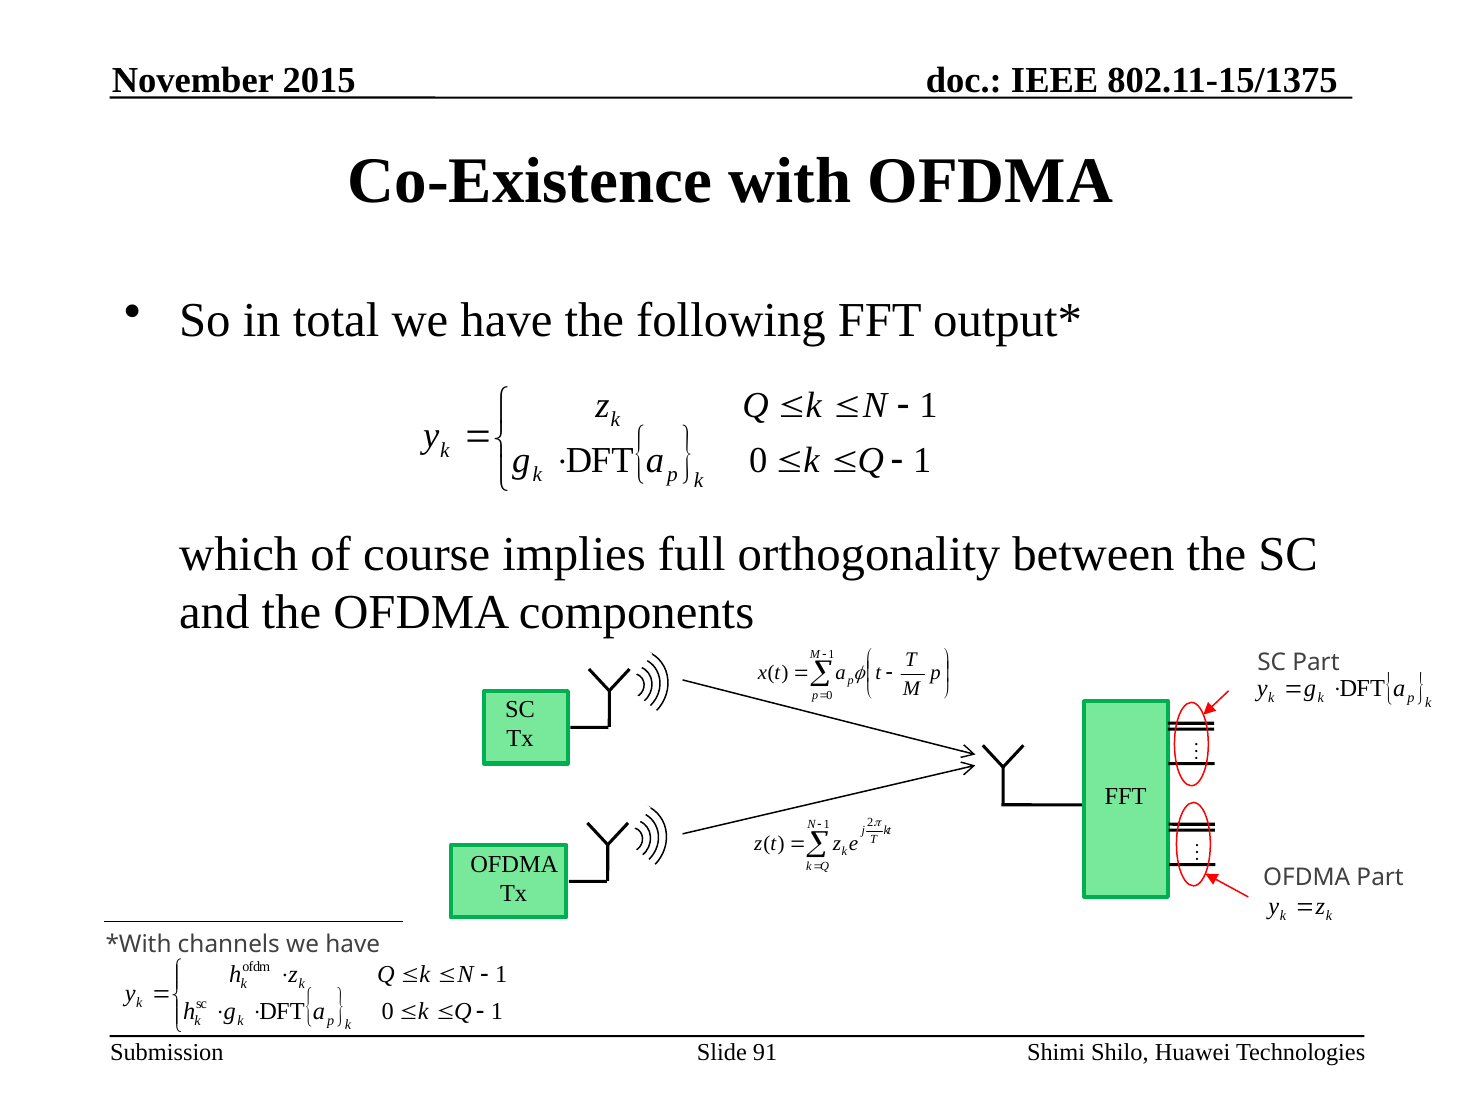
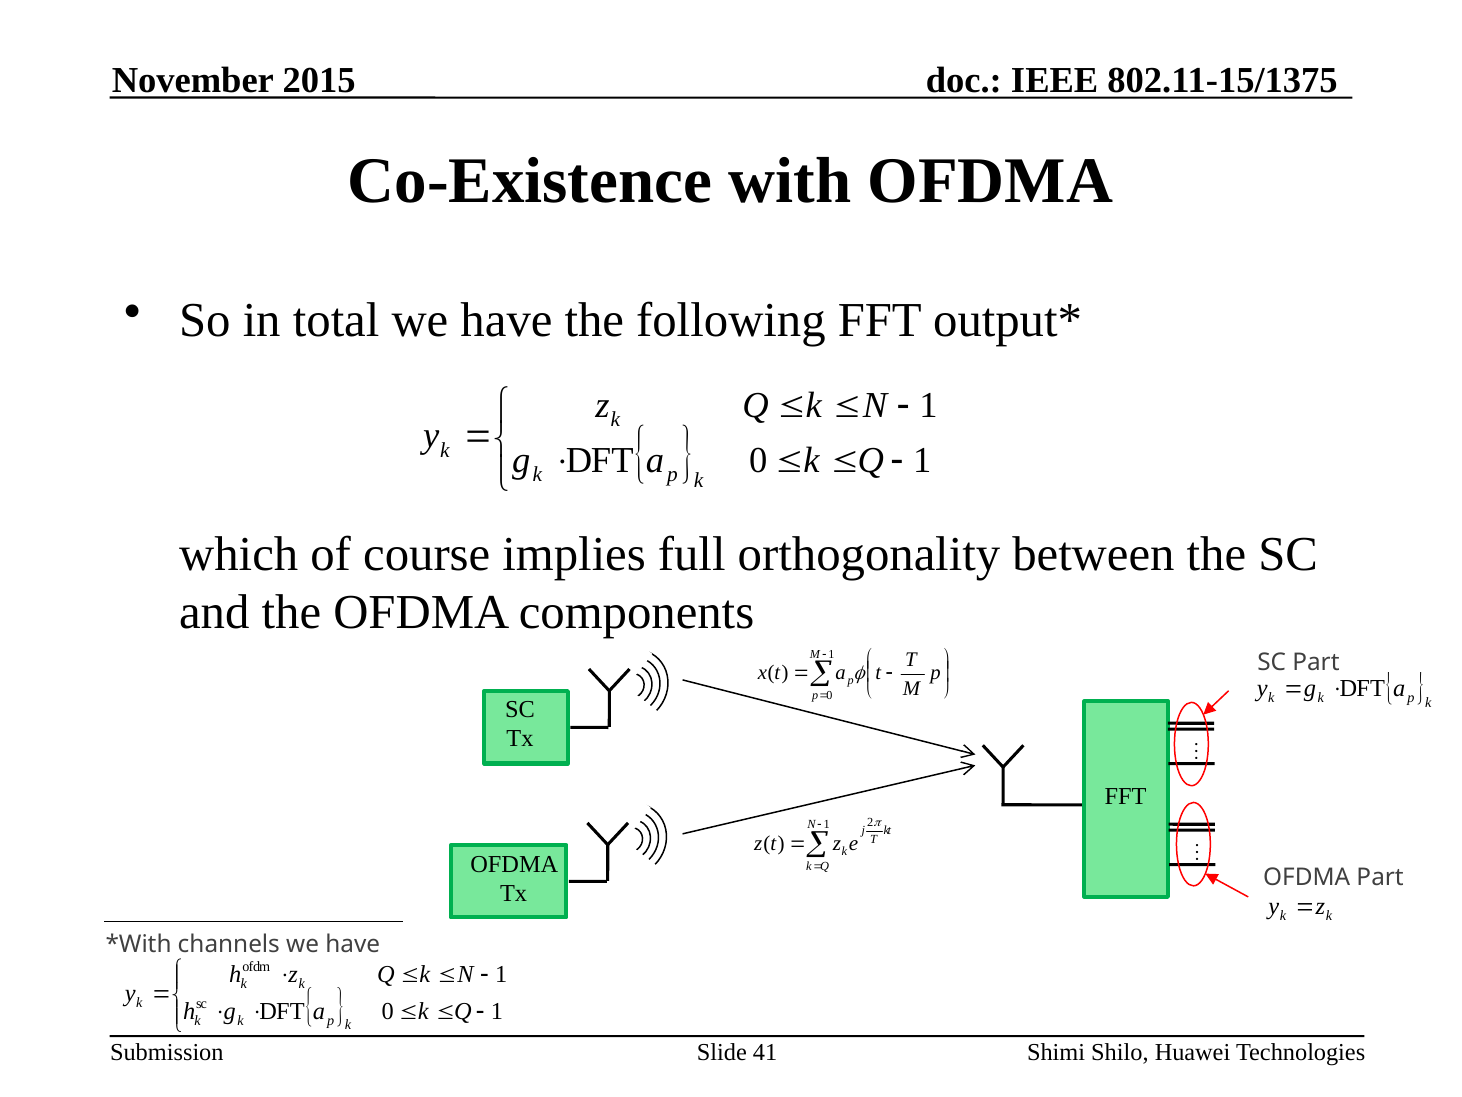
91: 91 -> 41 (765, 1052)
